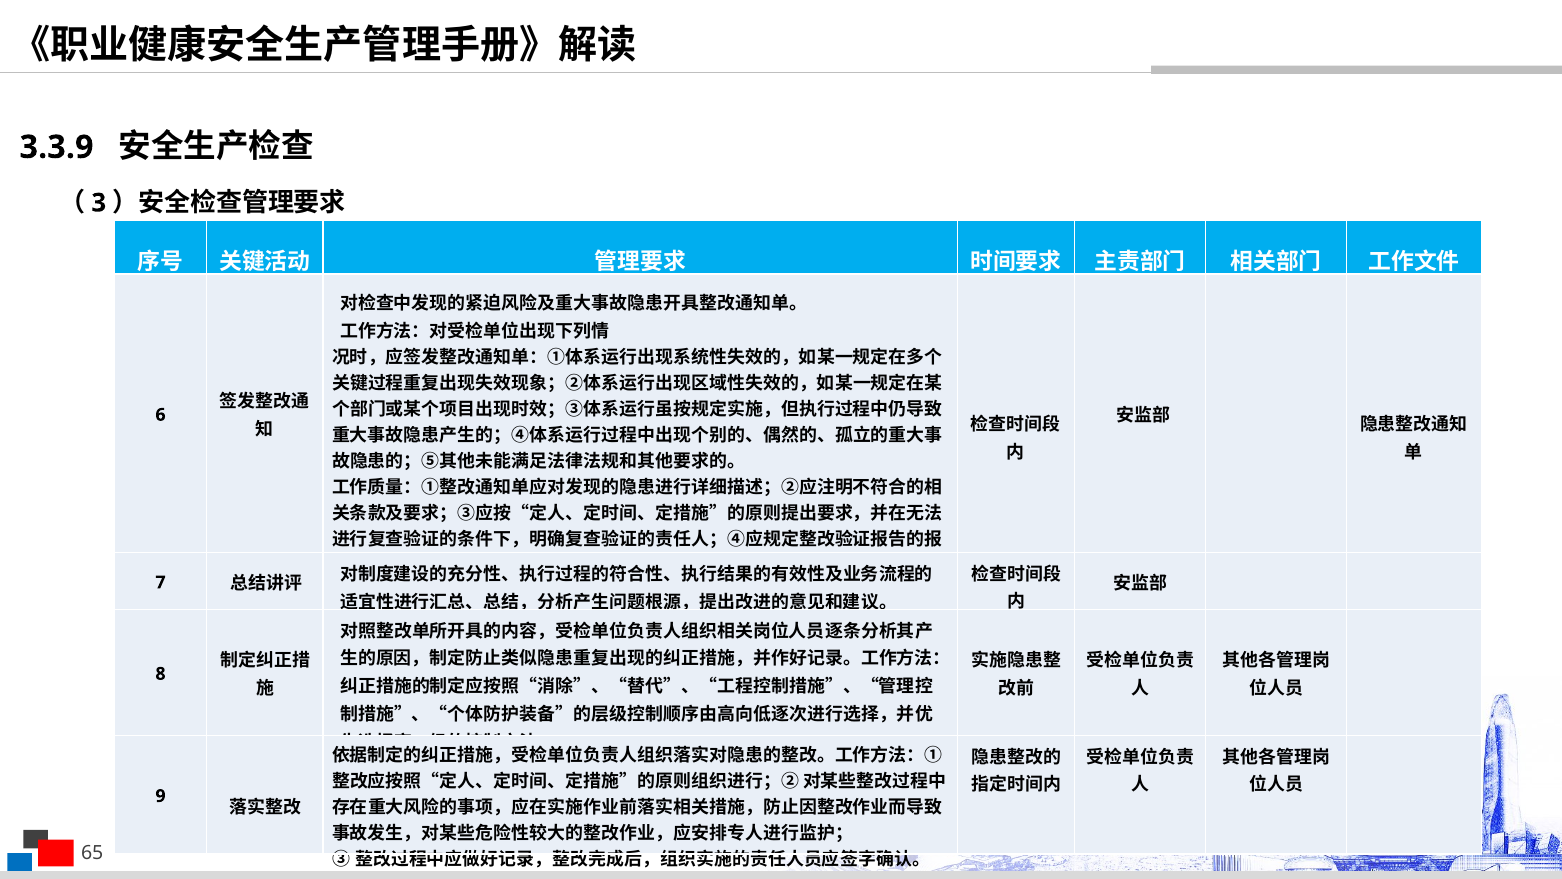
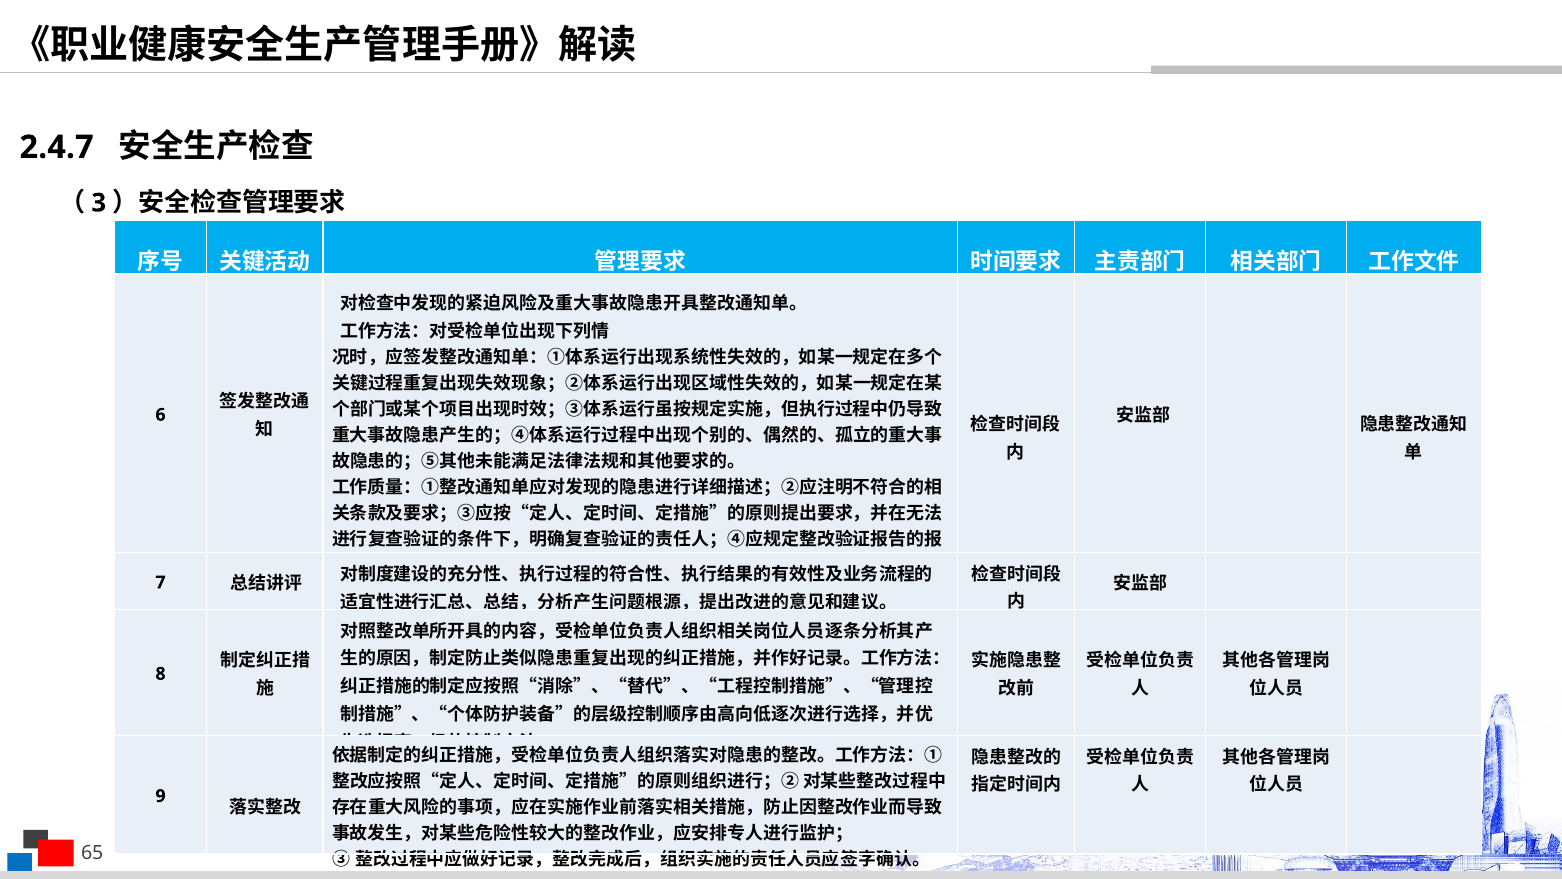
3.3.9: 3.3.9 -> 2.4.7 (57, 147)
